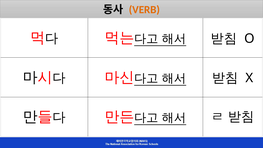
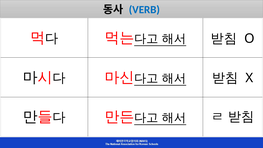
VERB colour: orange -> blue (144, 10)
